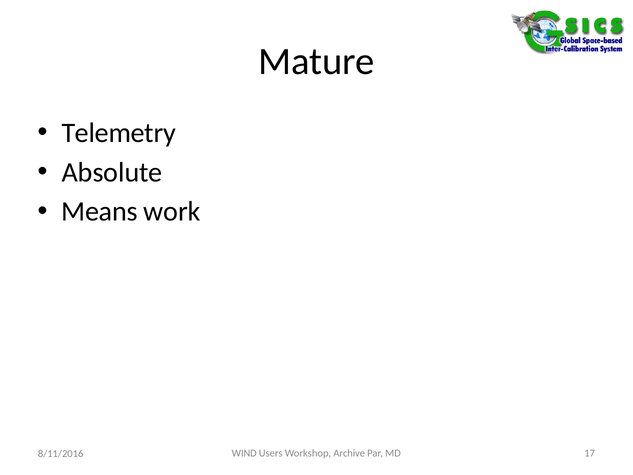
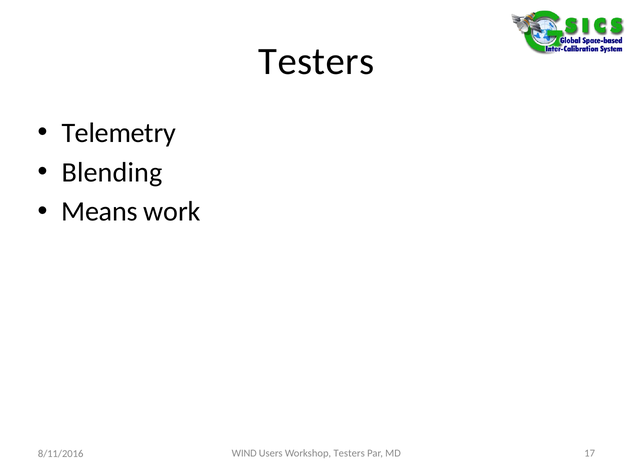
Mature: Mature -> Testers (316, 61)
Absolute: Absolute -> Blending (112, 172)
Workshop Archive: Archive -> Testers (349, 453)
